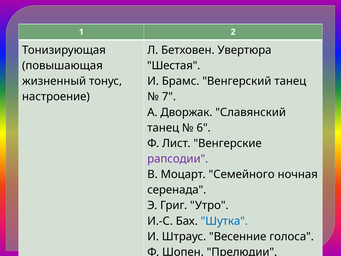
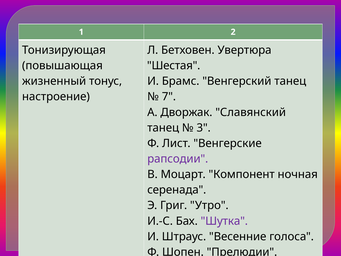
6: 6 -> 3 (204, 128)
Семейного: Семейного -> Компонент (242, 174)
Шутка colour: blue -> purple (224, 221)
